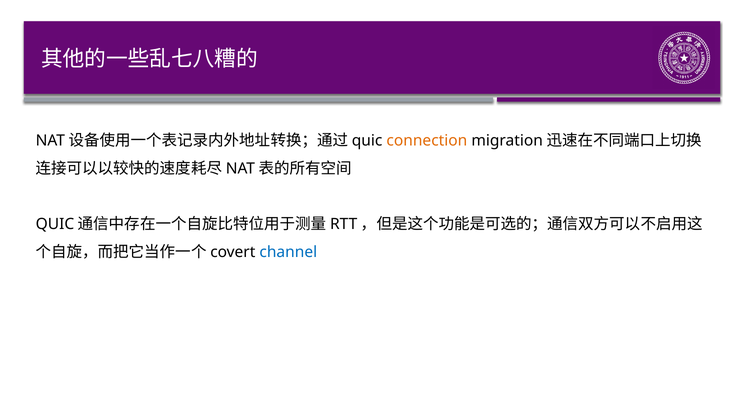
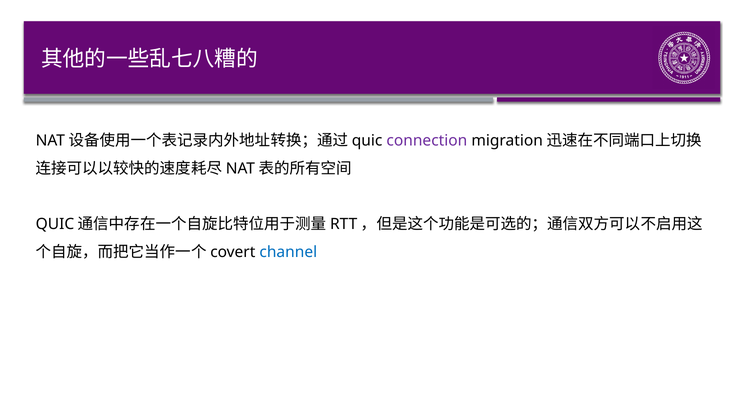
connection colour: orange -> purple (427, 140)
